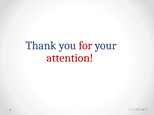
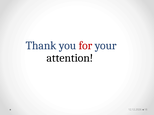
attention colour: red -> black (70, 58)
